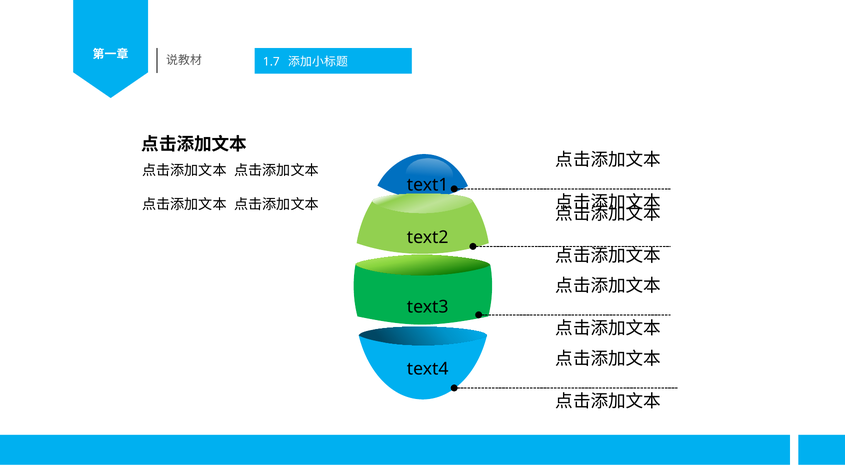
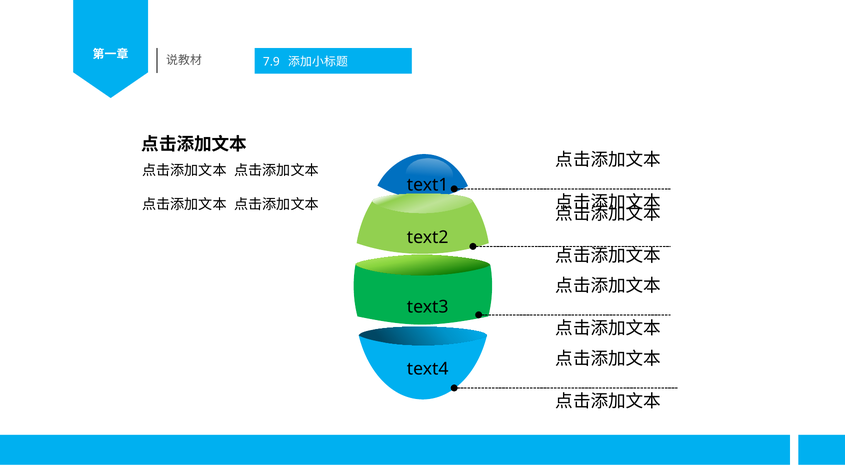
1.7: 1.7 -> 7.9 (271, 62)
